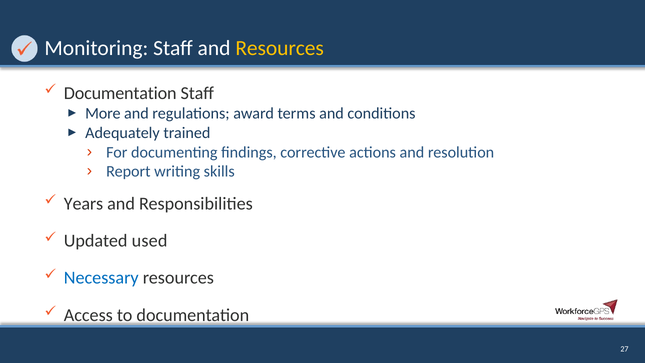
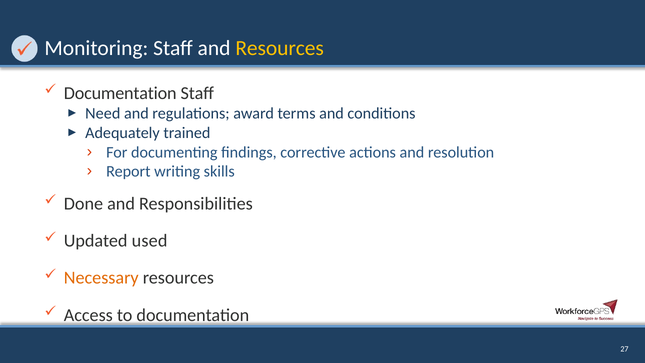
More: More -> Need (103, 113)
Years: Years -> Done (83, 204)
Necessary colour: blue -> orange (101, 278)
